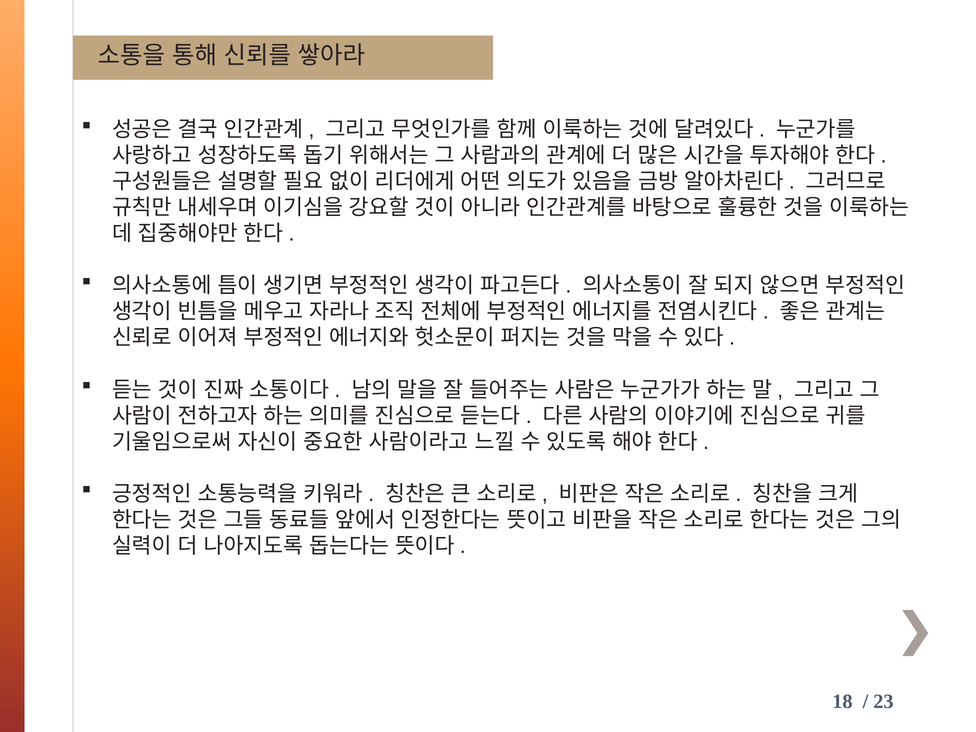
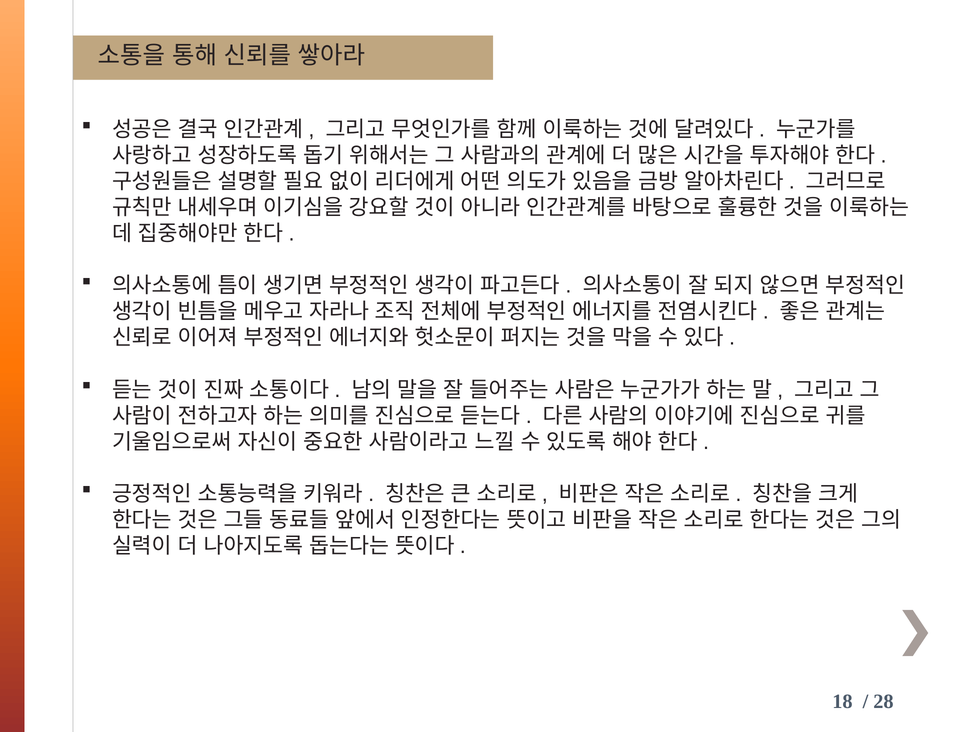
23: 23 -> 28 (883, 701)
